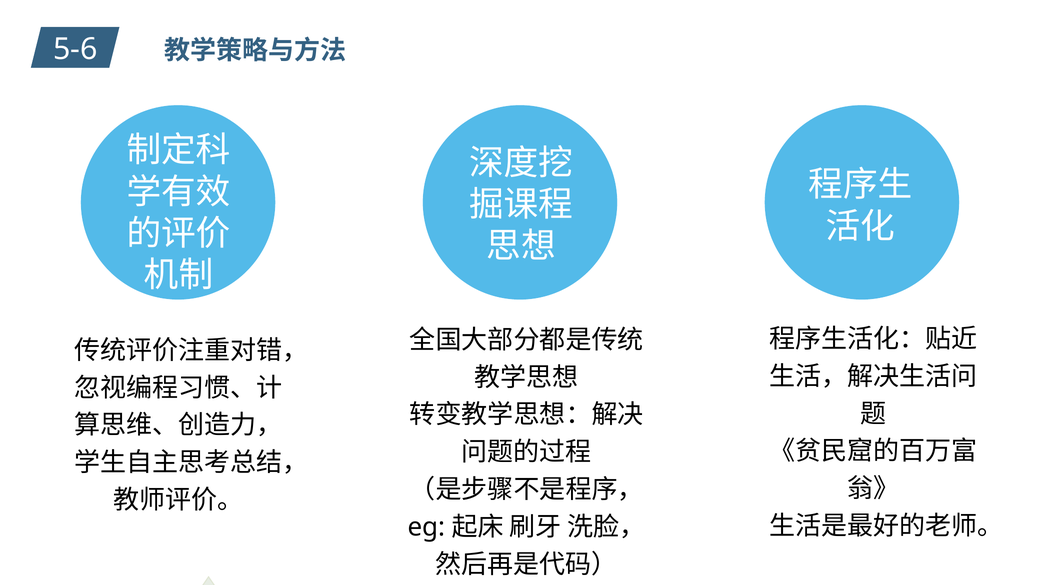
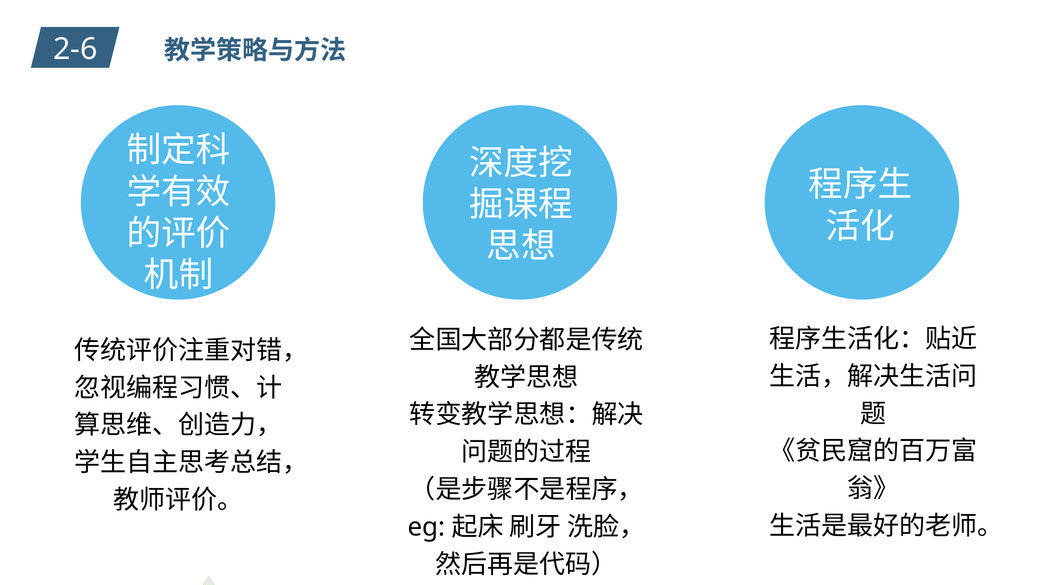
5-6: 5-6 -> 2-6 (75, 49)
